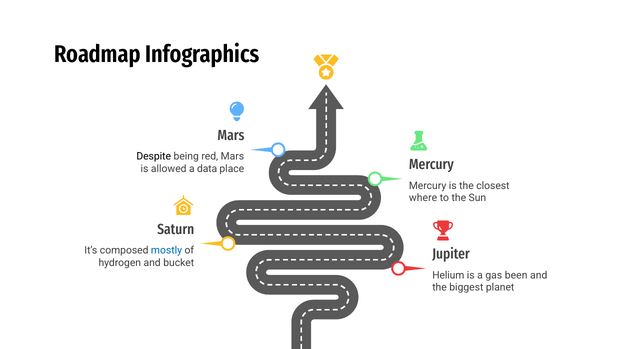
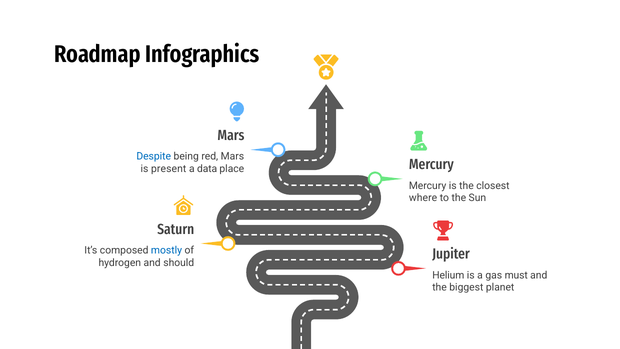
Despite colour: black -> blue (154, 156)
allowed: allowed -> present (169, 169)
bucket: bucket -> should (179, 262)
been: been -> must (516, 275)
